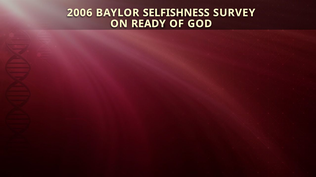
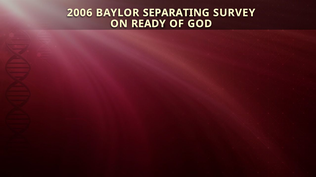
SELFISHNESS: SELFISHNESS -> SEPARATING (176, 13)
